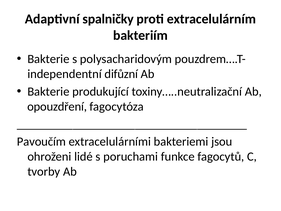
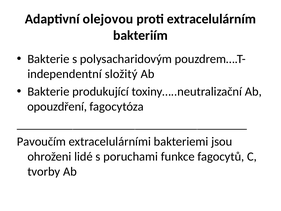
spalničky: spalničky -> olejovou (108, 19)
difůzní: difůzní -> složitý (121, 74)
